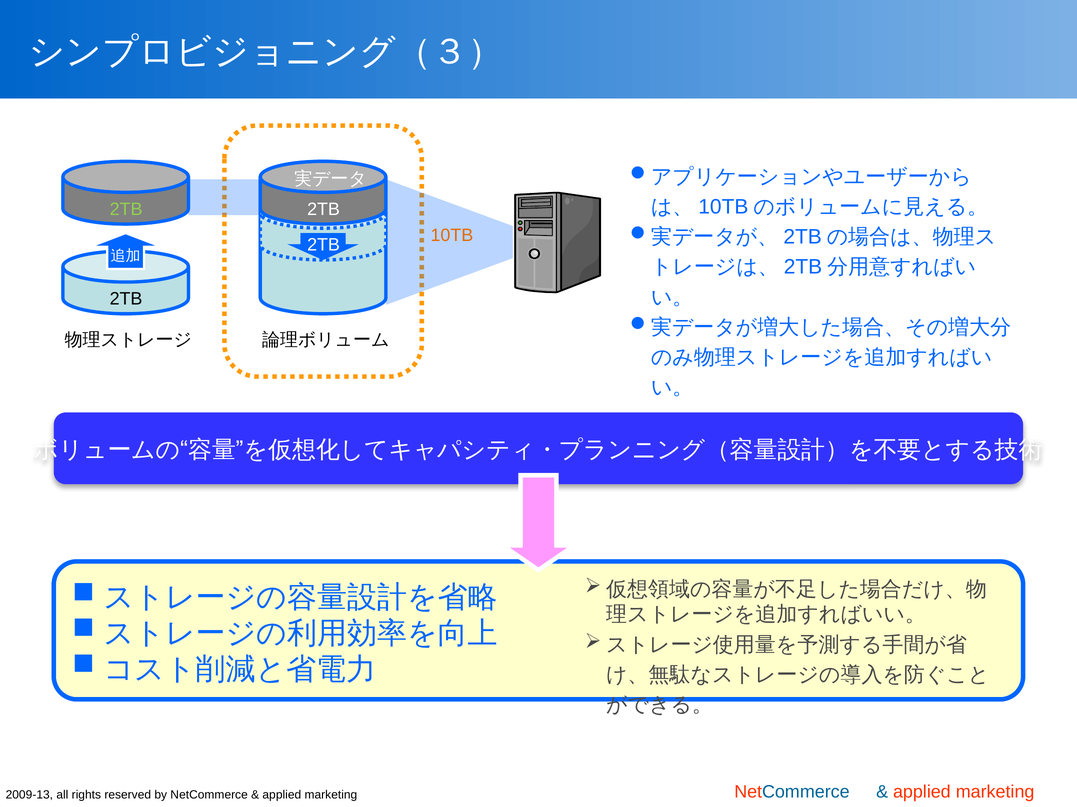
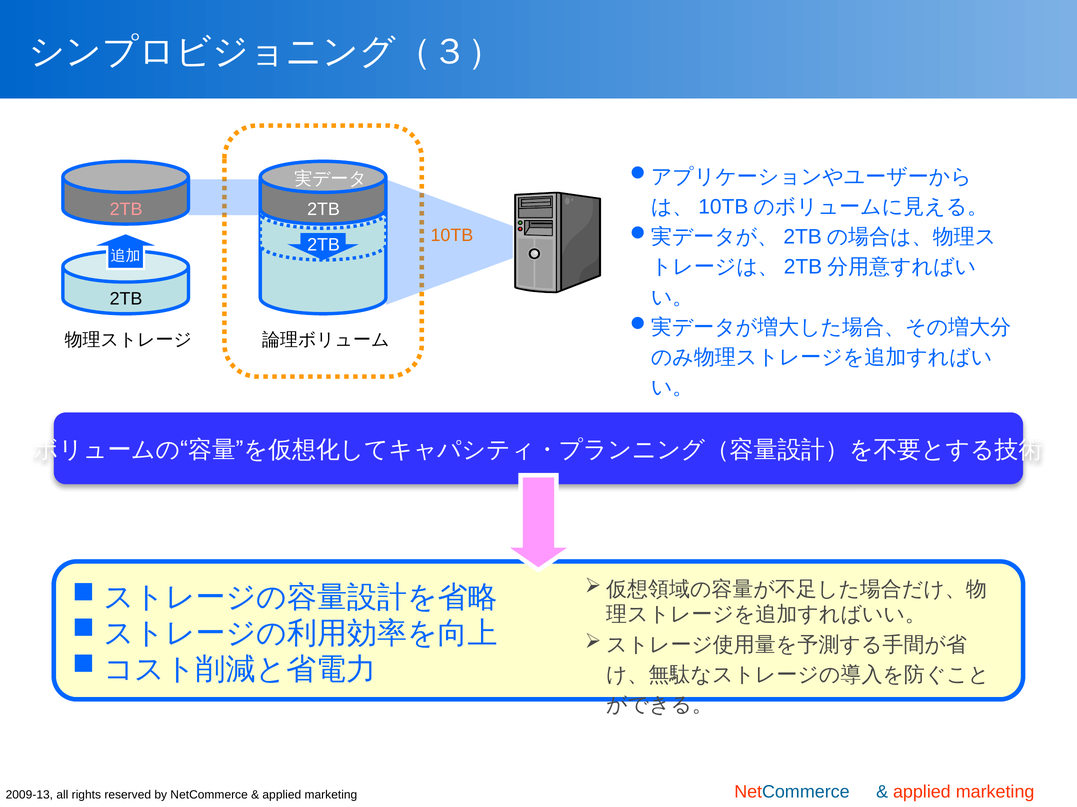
2TB colour: light green -> pink (126, 209)
